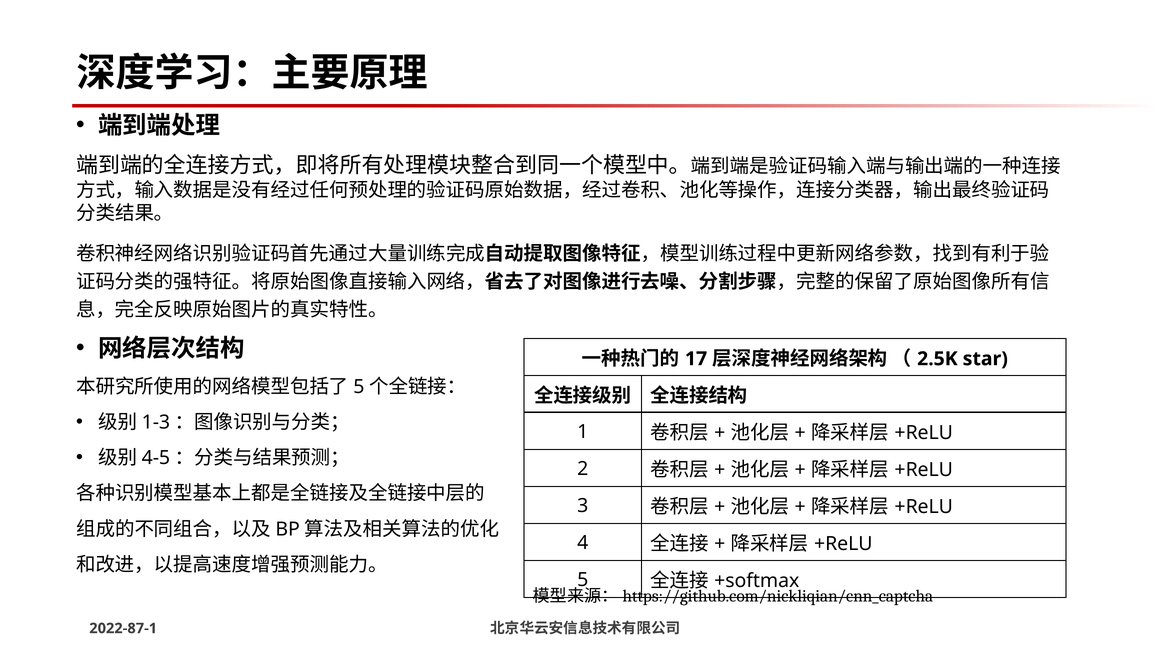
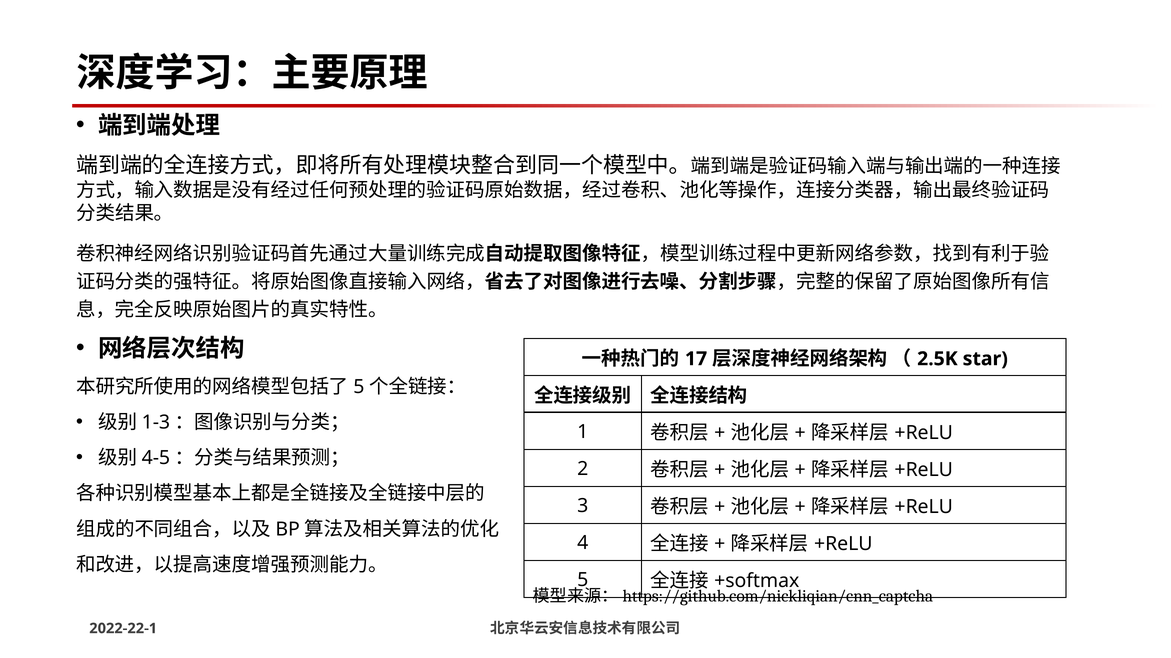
2022-87-1: 2022-87-1 -> 2022-22-1 (123, 629)
